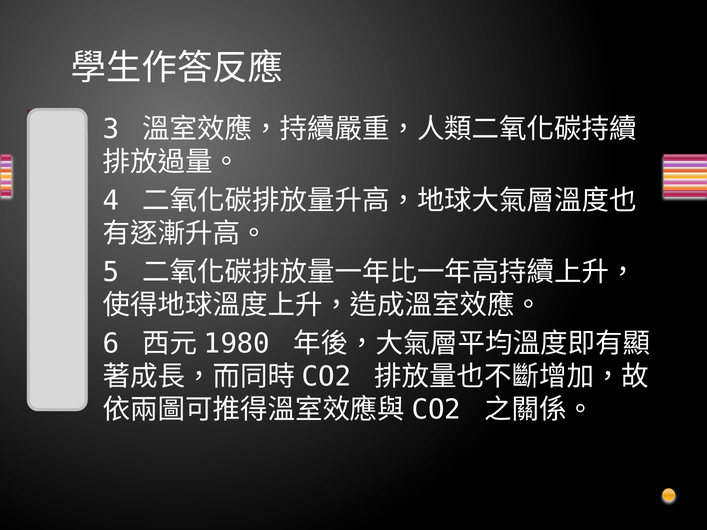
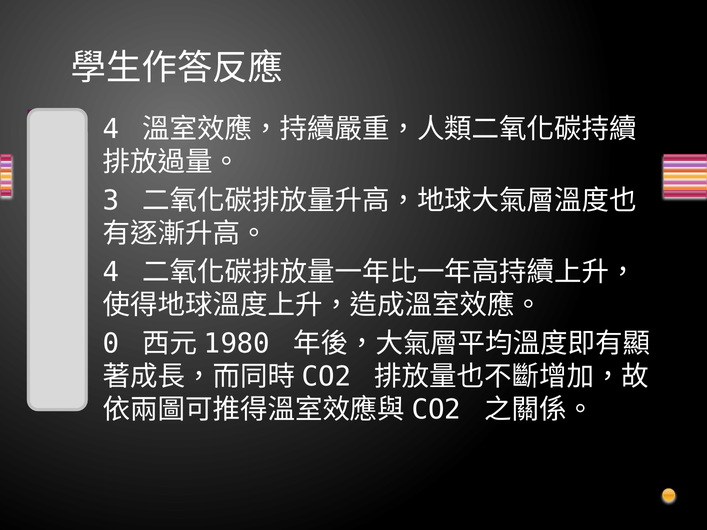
3: 3 -> 4 (111, 129)
4: 4 -> 3 (111, 201)
5: 5 -> 4 (111, 272)
6: 6 -> 0 (111, 344)
